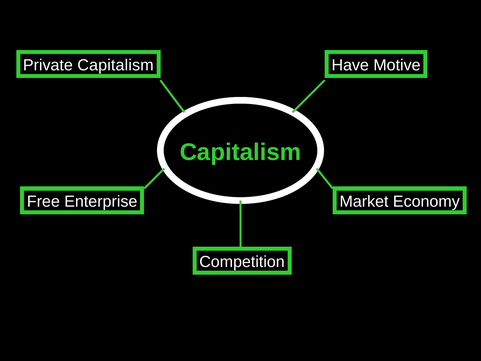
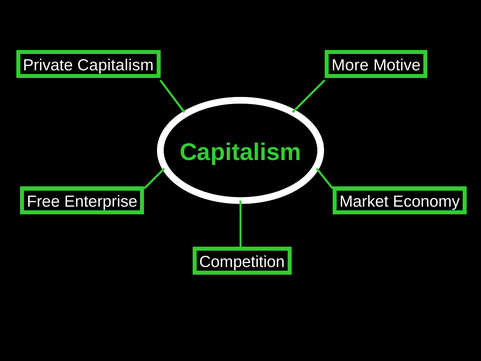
Have: Have -> More (350, 65)
